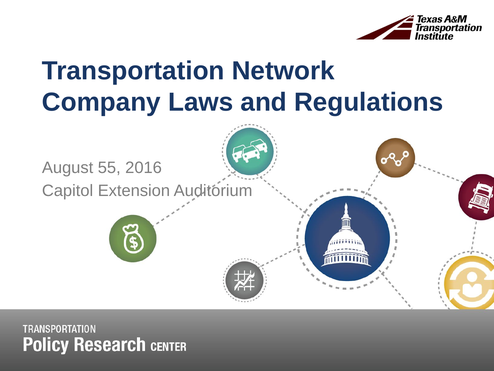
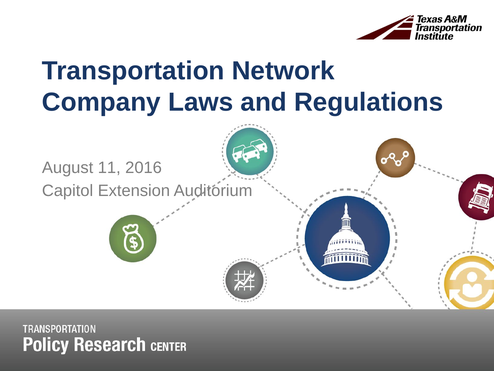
55: 55 -> 11 (109, 167)
